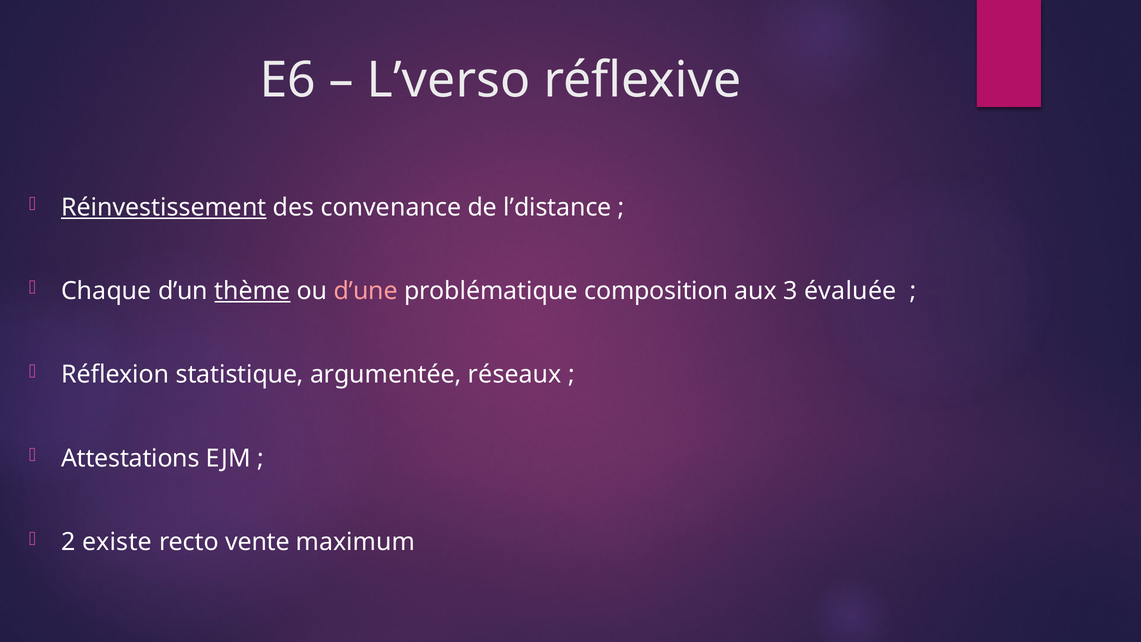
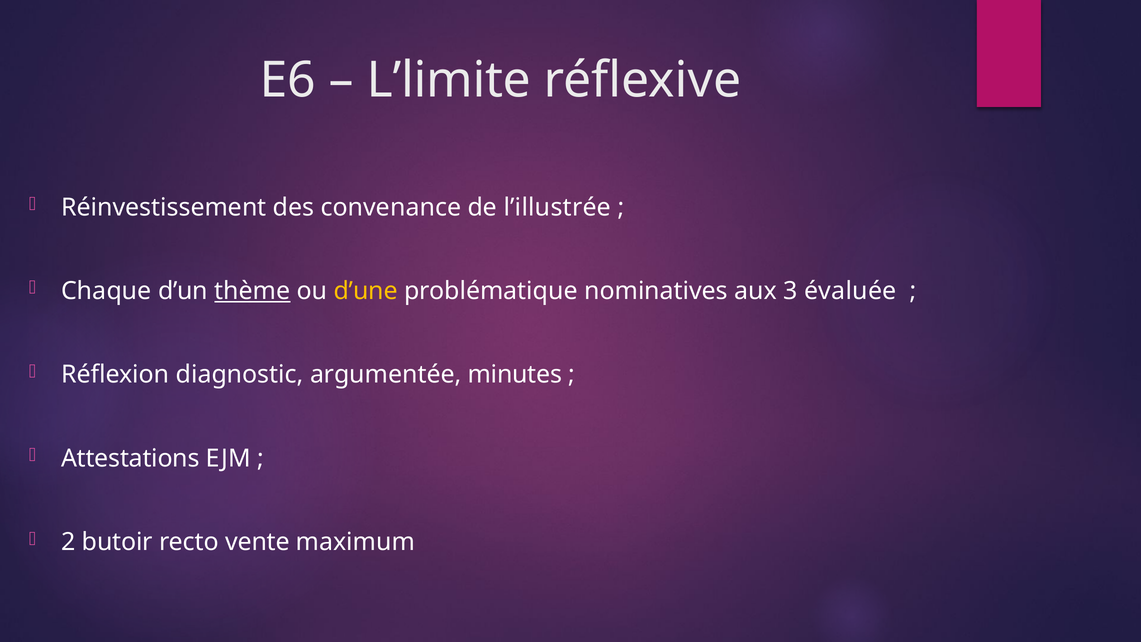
L’verso: L’verso -> L’limite (449, 80)
Réinvestissement underline: present -> none (164, 207)
l’distance: l’distance -> l’illustrée (557, 207)
d’une colour: pink -> yellow (366, 291)
composition: composition -> nominatives (656, 291)
statistique: statistique -> diagnostic (240, 375)
réseaux: réseaux -> minutes (515, 375)
existe: existe -> butoir (117, 542)
